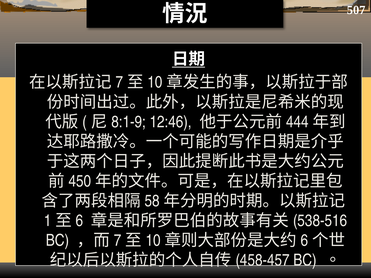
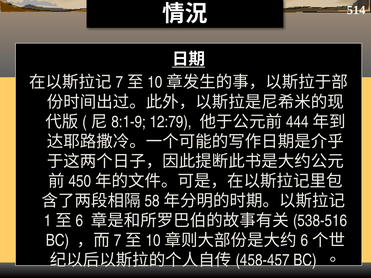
507: 507 -> 514 (356, 10)
12:46: 12:46 -> 12:79 (171, 122)
